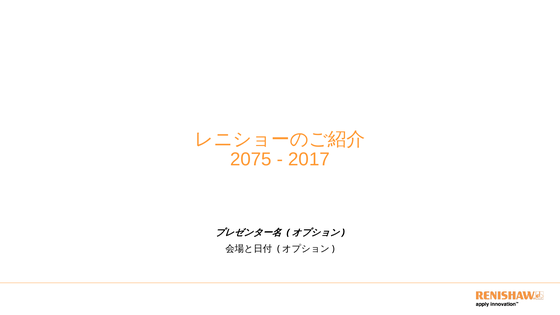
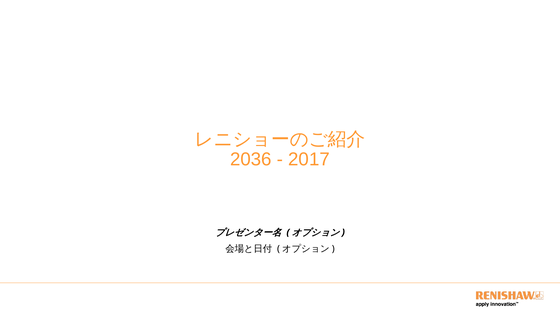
2075: 2075 -> 2036 (251, 159)
